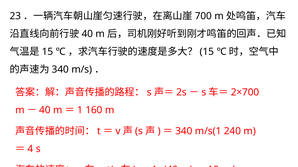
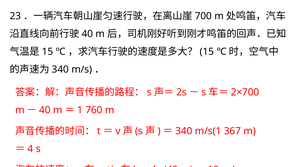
160: 160 -> 760 (94, 110)
240: 240 -> 367 (232, 131)
